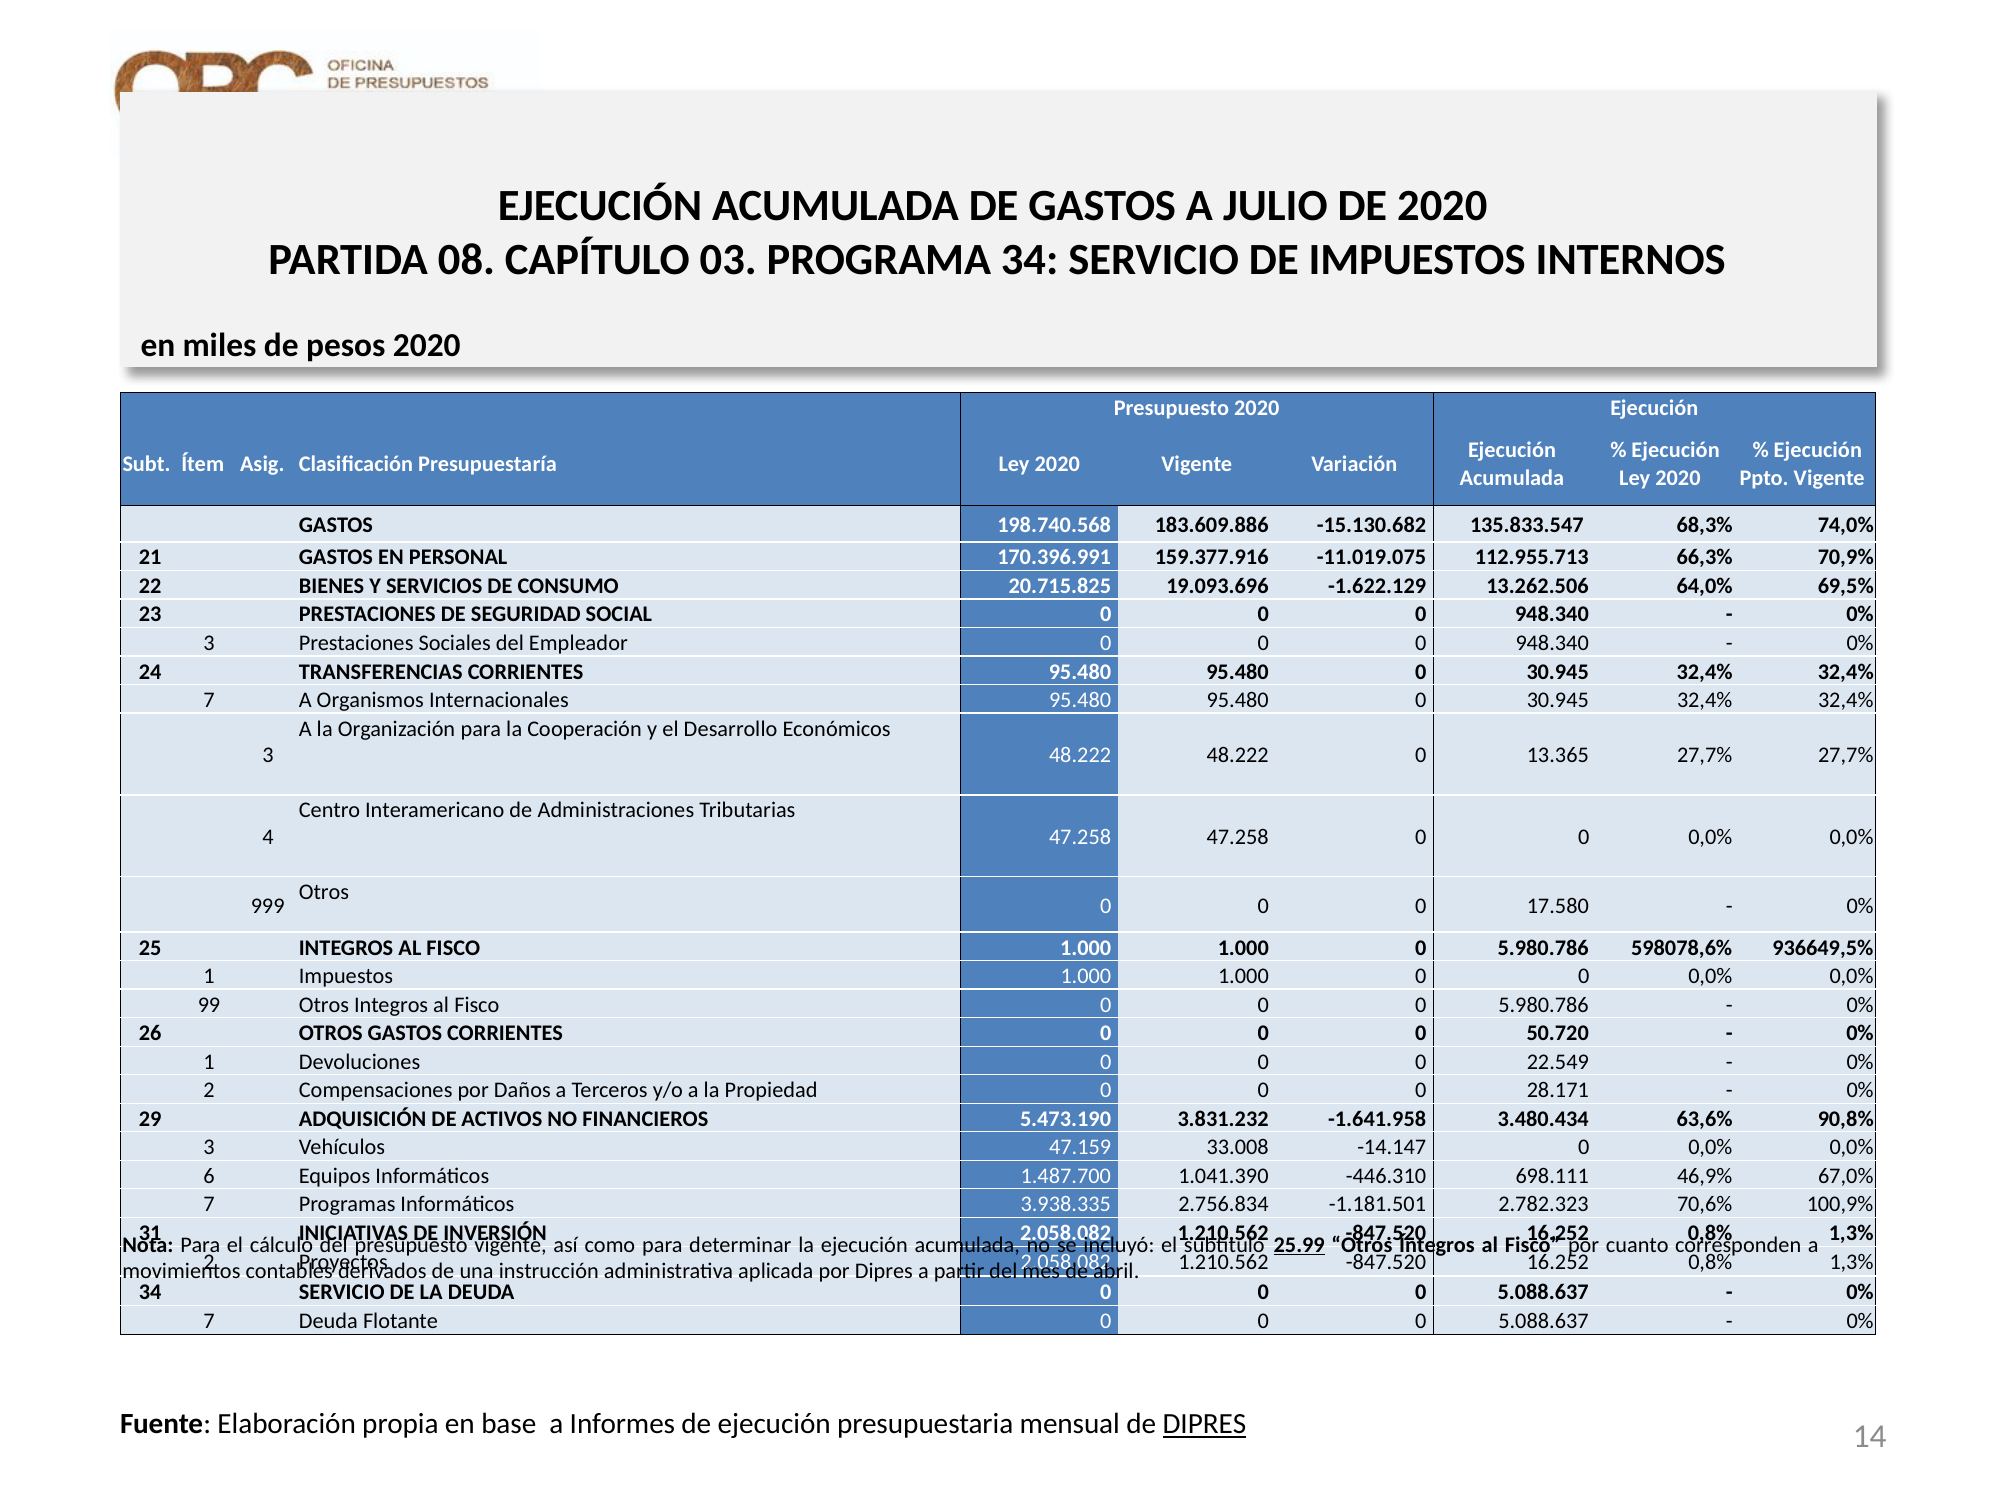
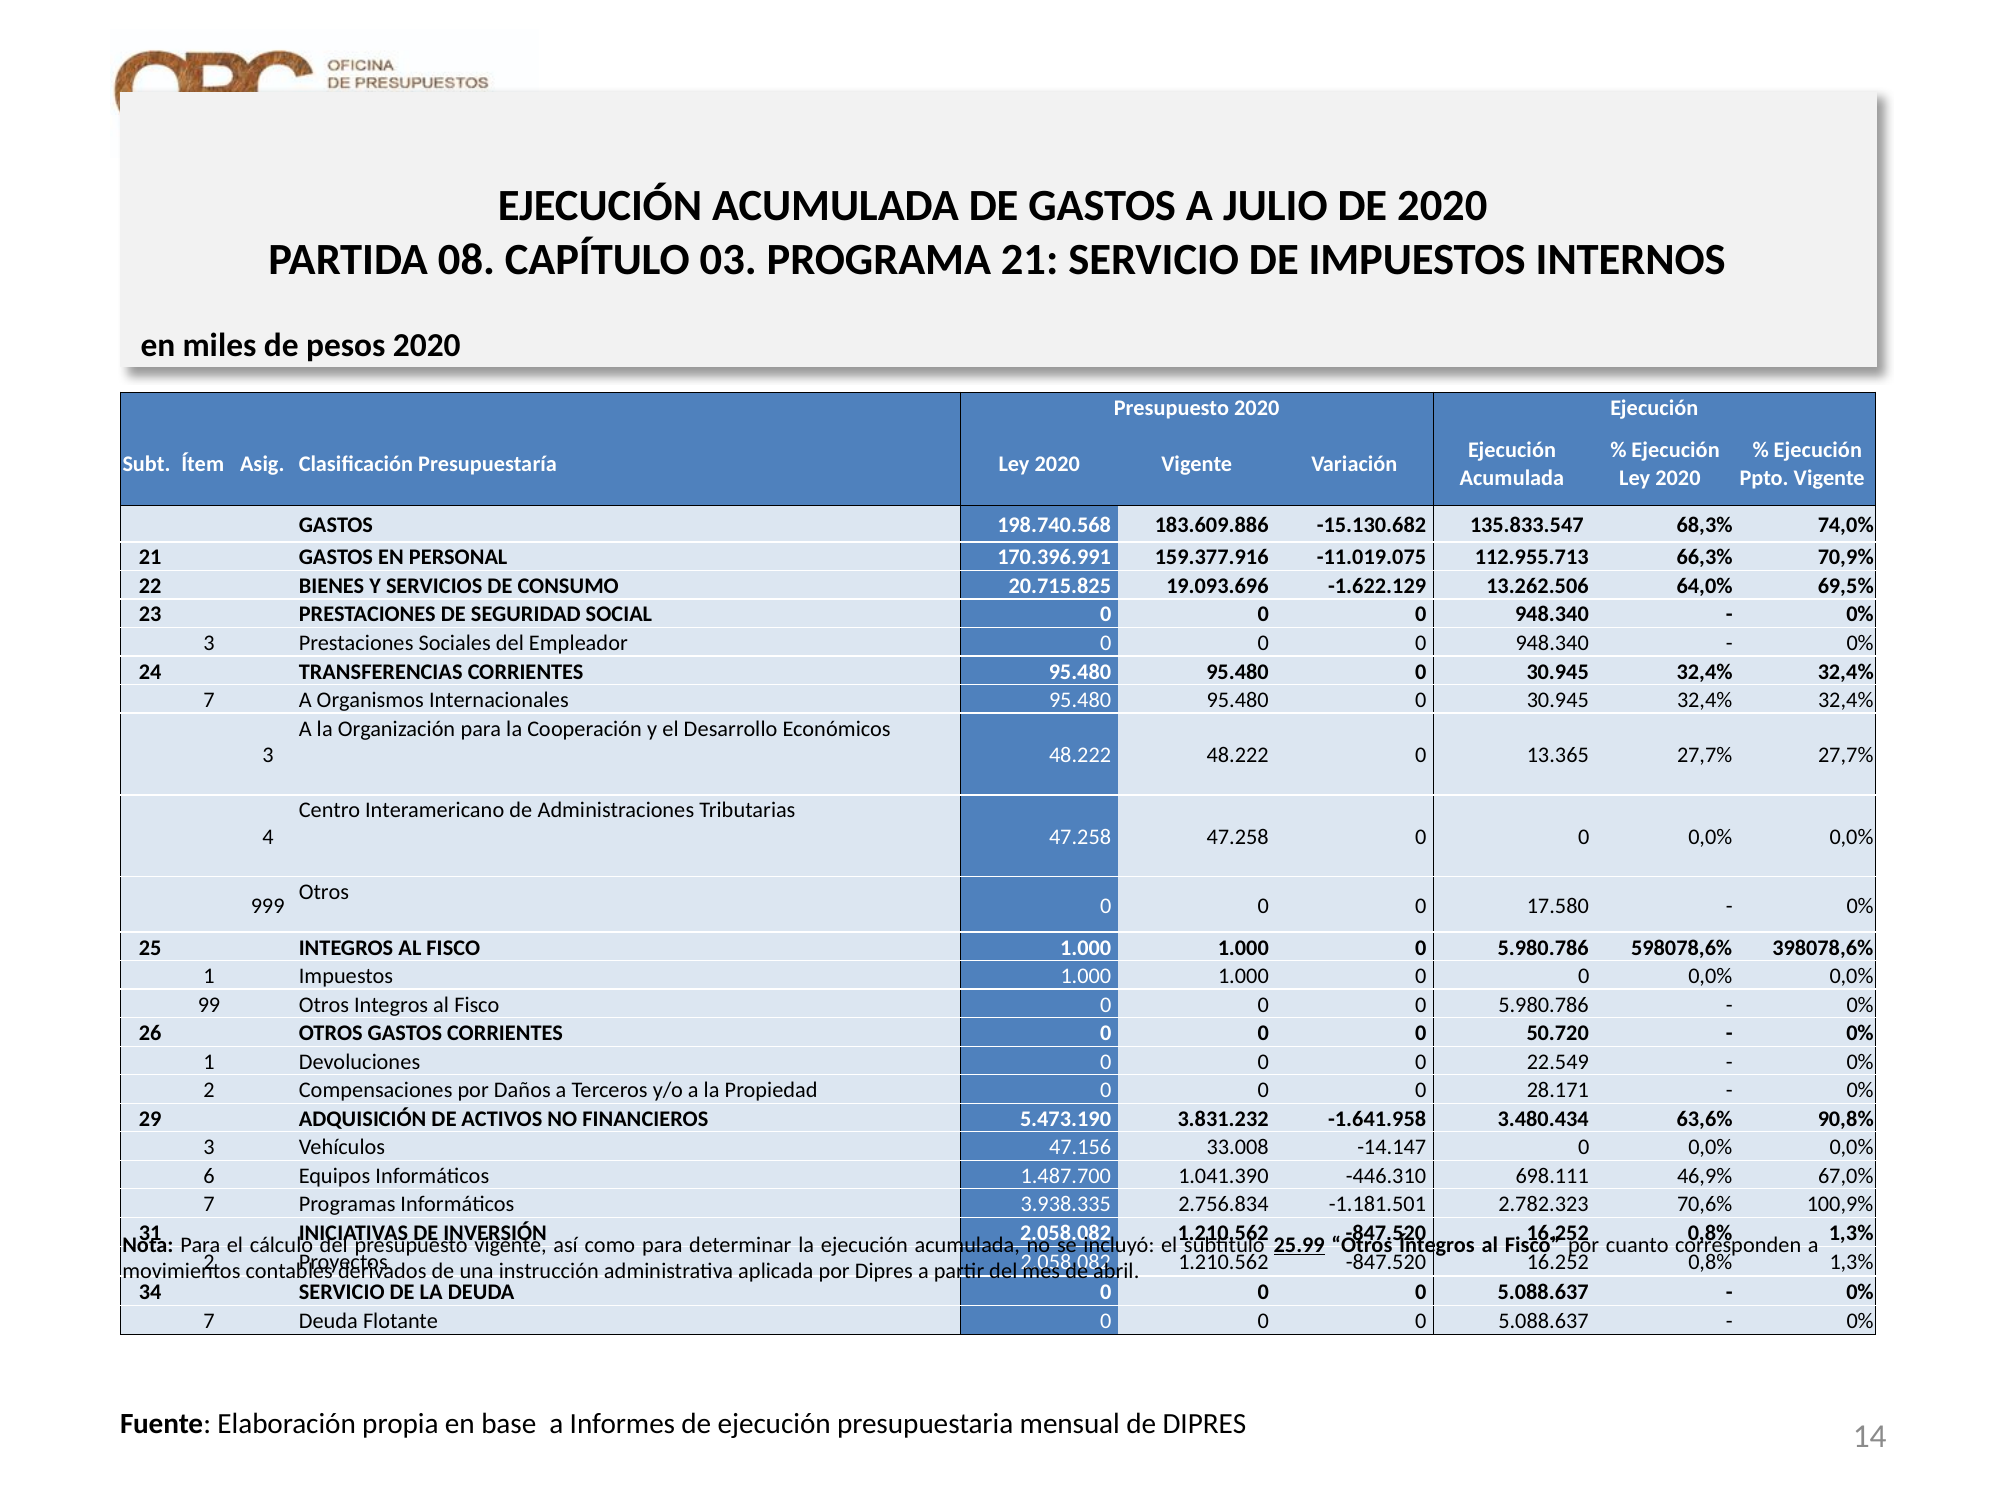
PROGRAMA 34: 34 -> 21 (1030, 260)
936649,5%: 936649,5% -> 398078,6% (1823, 948)
47.159: 47.159 -> 47.156 (1080, 1148)
DIPRES underline: present -> none (1204, 1425)
